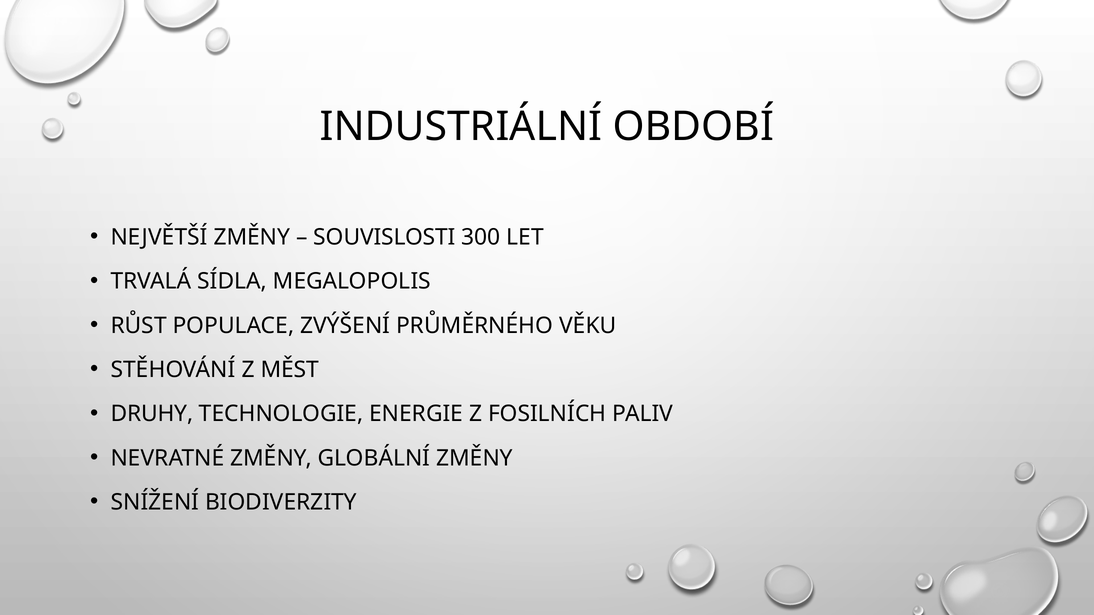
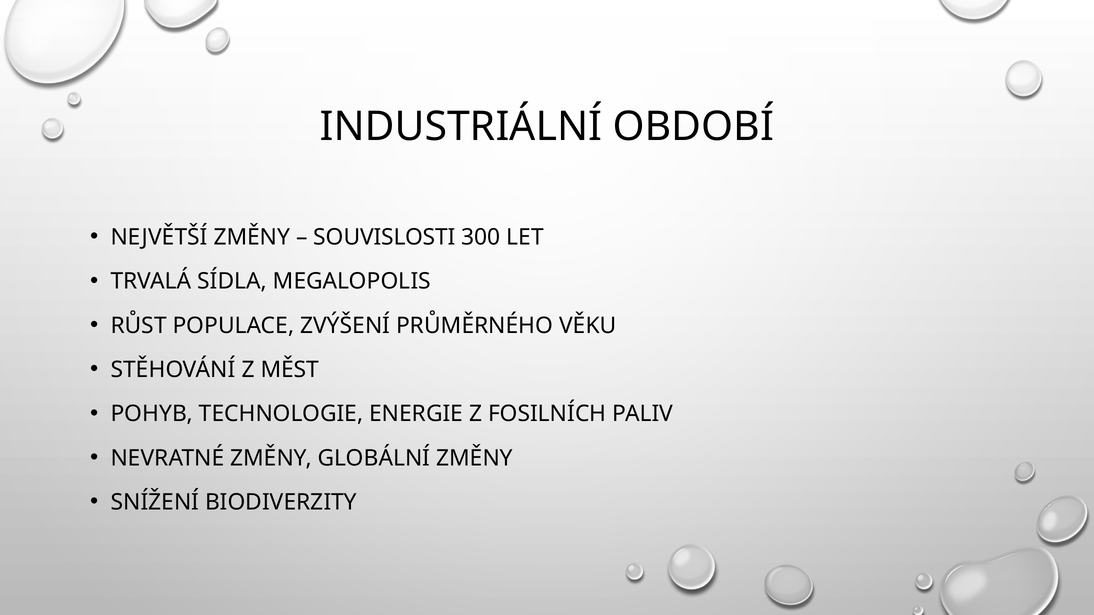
DRUHY: DRUHY -> POHYB (152, 414)
